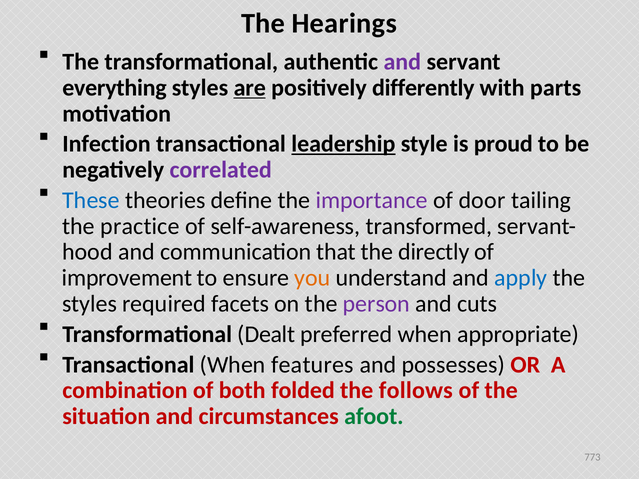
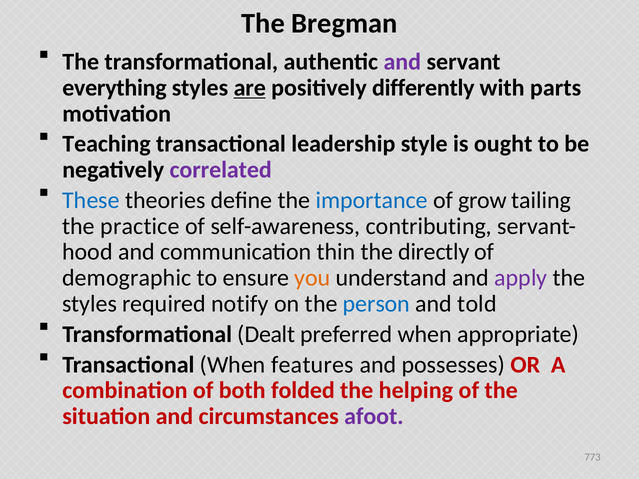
Hearings: Hearings -> Bregman (344, 23)
Infection: Infection -> Teaching (106, 144)
leadership underline: present -> none (343, 144)
proud: proud -> ought (503, 144)
importance colour: purple -> blue (372, 200)
door: door -> grow (482, 200)
transformed: transformed -> contributing (429, 226)
that: that -> thin (336, 252)
improvement: improvement -> demographic (127, 278)
apply colour: blue -> purple (521, 278)
facets: facets -> notify (240, 304)
person colour: purple -> blue (376, 304)
cuts: cuts -> told (477, 304)
follows: follows -> helping (416, 391)
afoot colour: green -> purple (374, 417)
